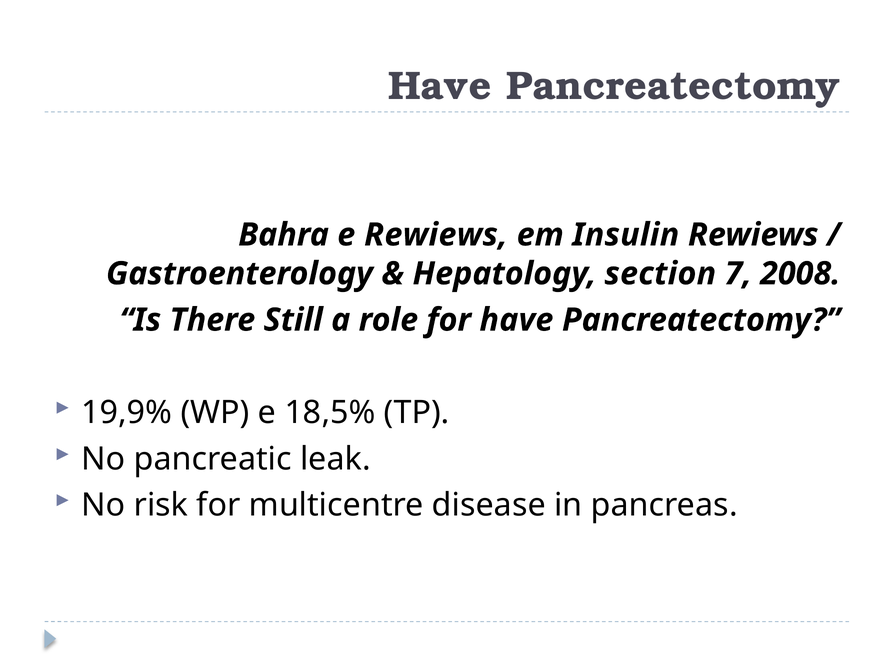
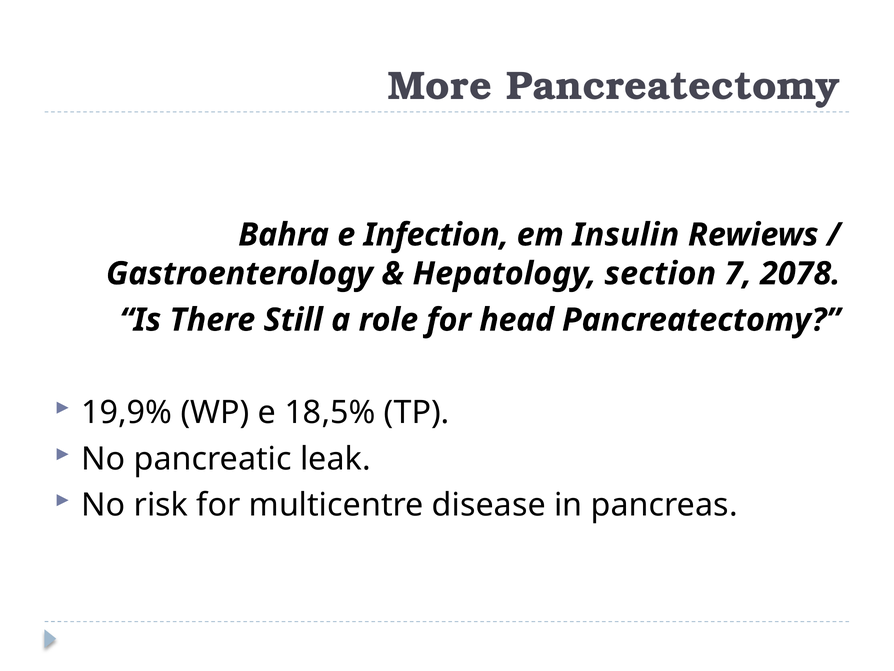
Have: Have -> More (440, 86)
e Rewiews: Rewiews -> Infection (436, 235)
2008: 2008 -> 2078 (800, 273)
for have: have -> head (517, 320)
